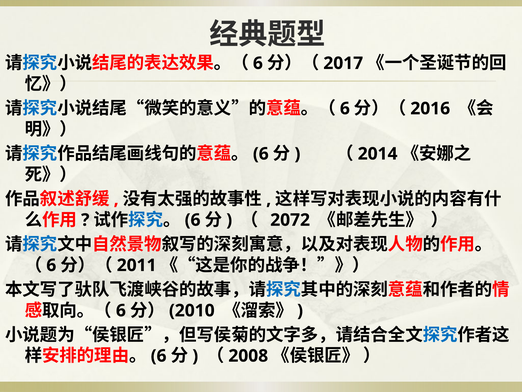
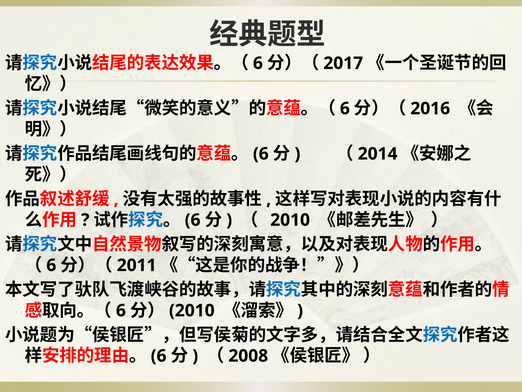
2072: 2072 -> 2010 (290, 220)
